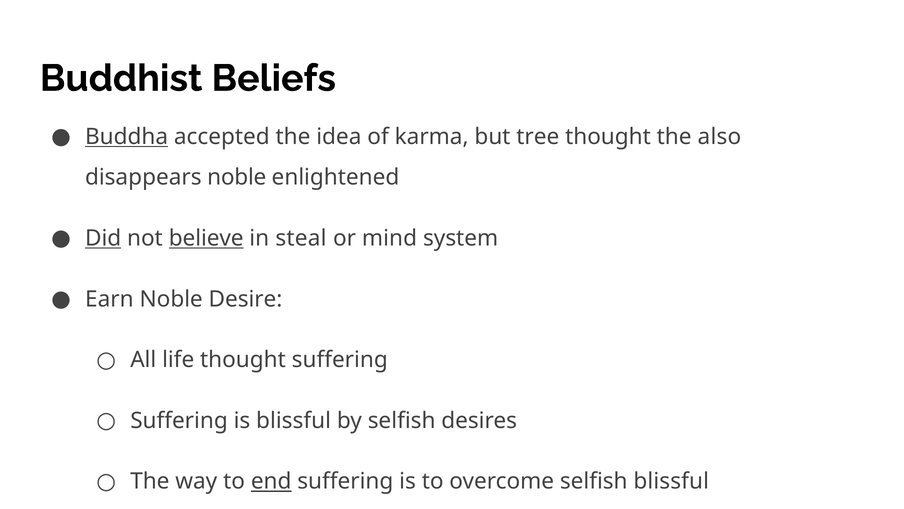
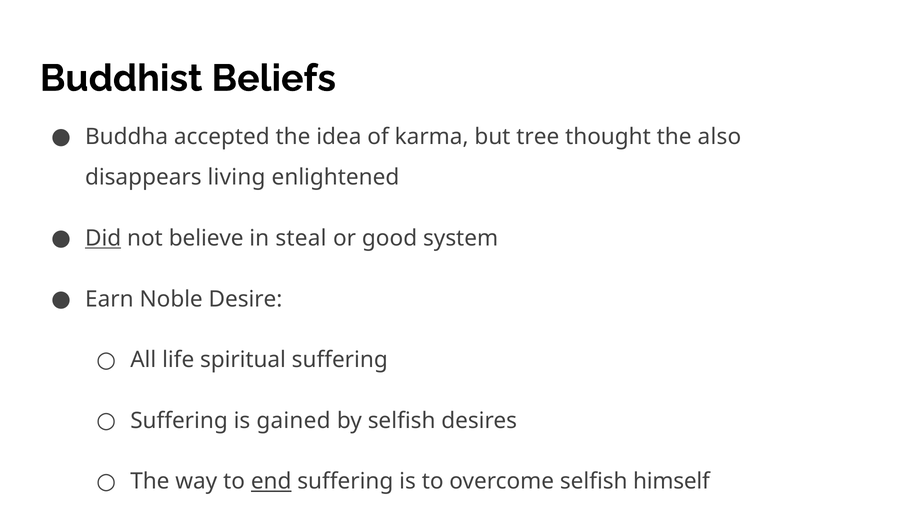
Buddha underline: present -> none (127, 137)
disappears noble: noble -> living (237, 177)
believe underline: present -> none (206, 238)
mind: mind -> good (390, 238)
life thought: thought -> spiritual (243, 360)
is blissful: blissful -> gained (293, 420)
selfish blissful: blissful -> himself (671, 481)
